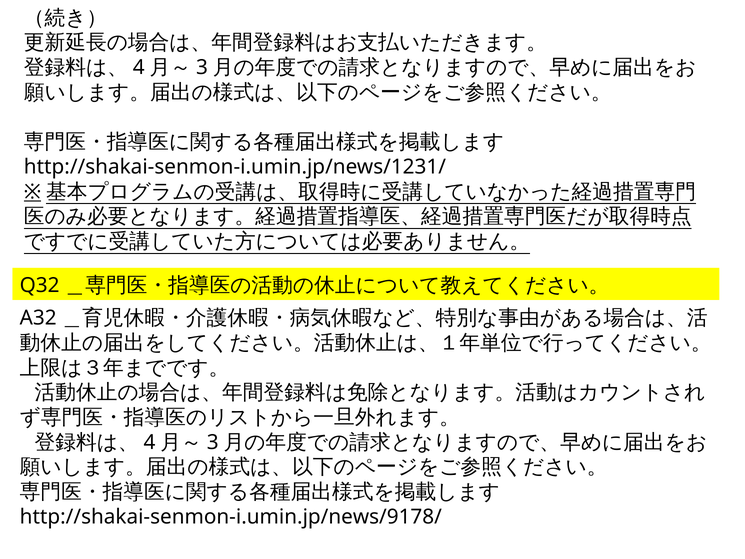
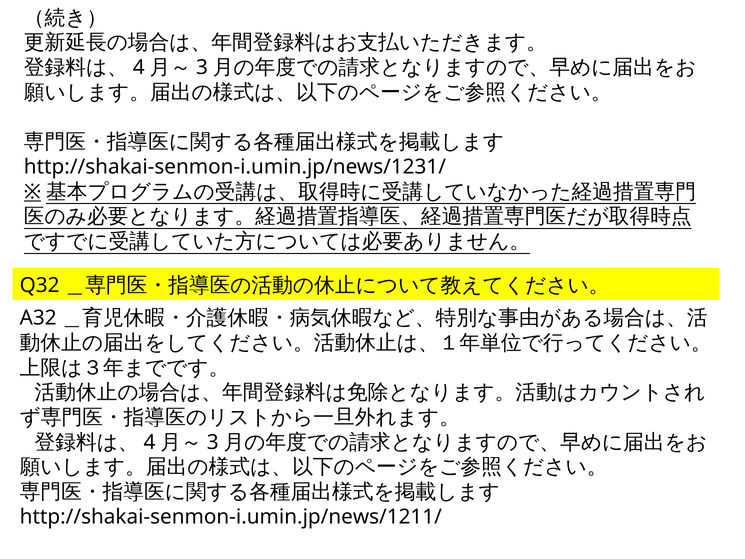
http://shakai-senmon-i.umin.jp/news/9178/: http://shakai-senmon-i.umin.jp/news/9178/ -> http://shakai-senmon-i.umin.jp/news/1211/ (231, 517)
